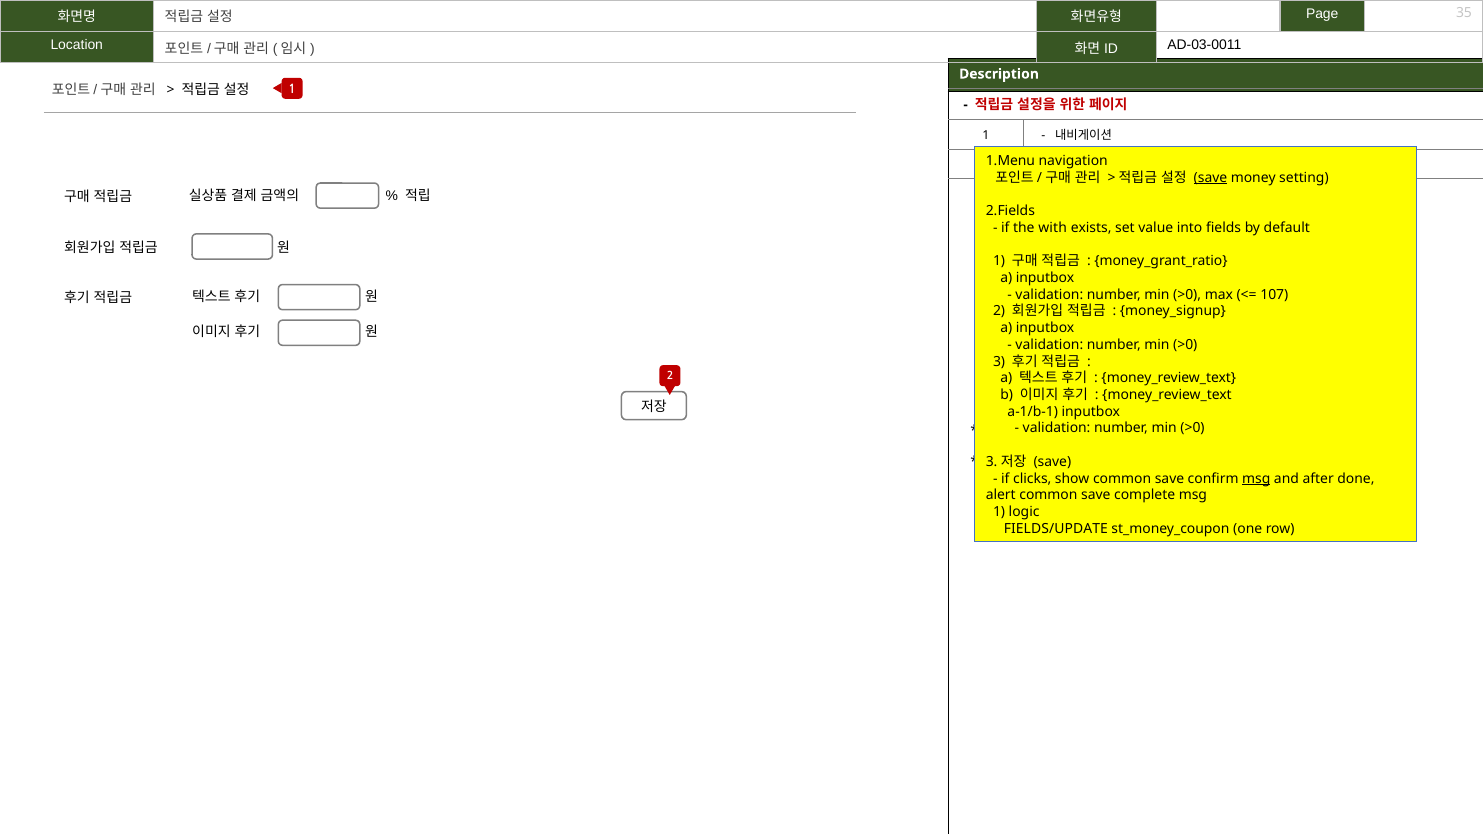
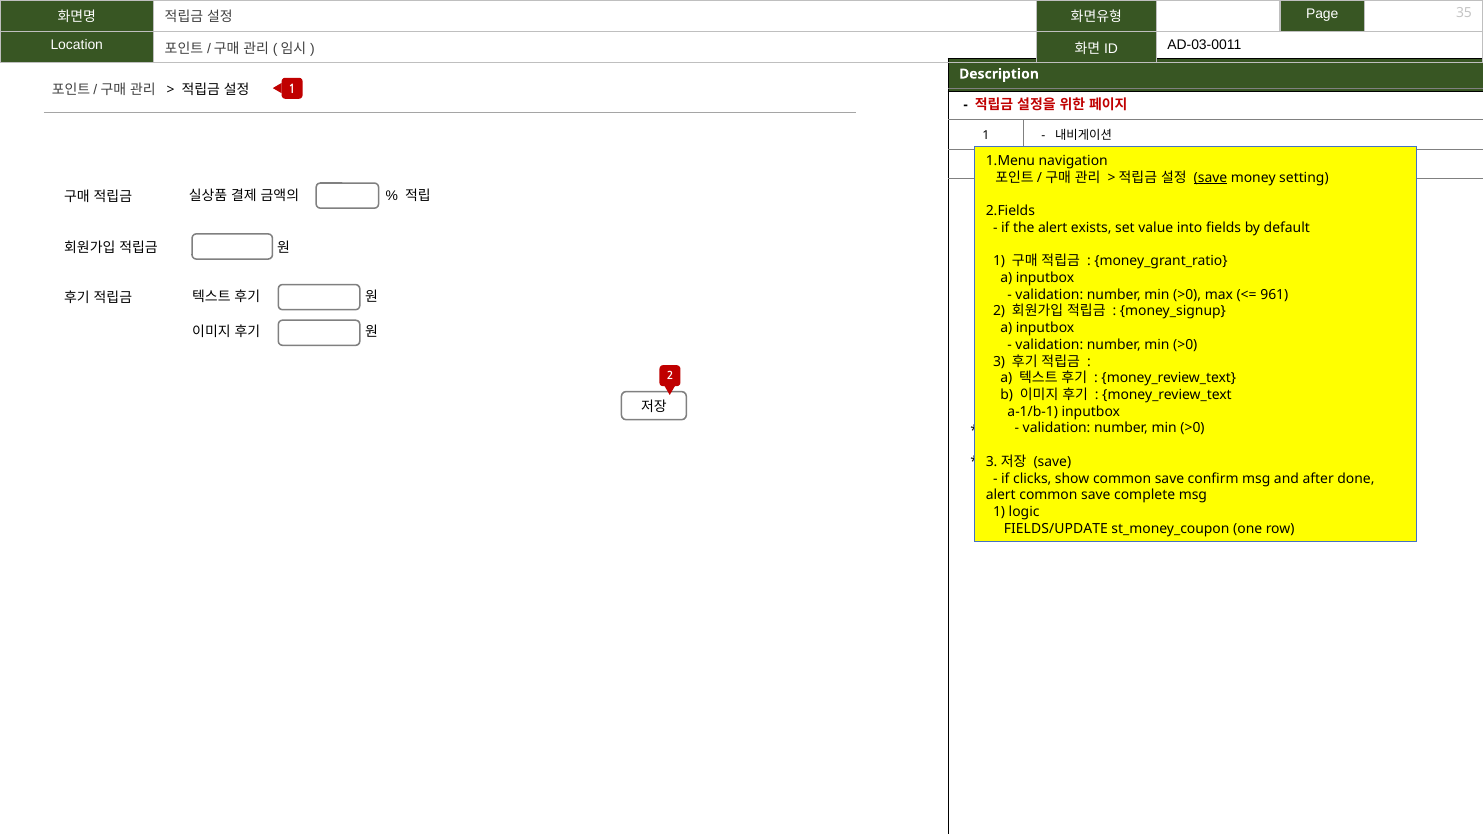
the with: with -> alert (1053, 228)
107: 107 -> 961 (1274, 295)
msg underline: present -> none (1256, 479)
